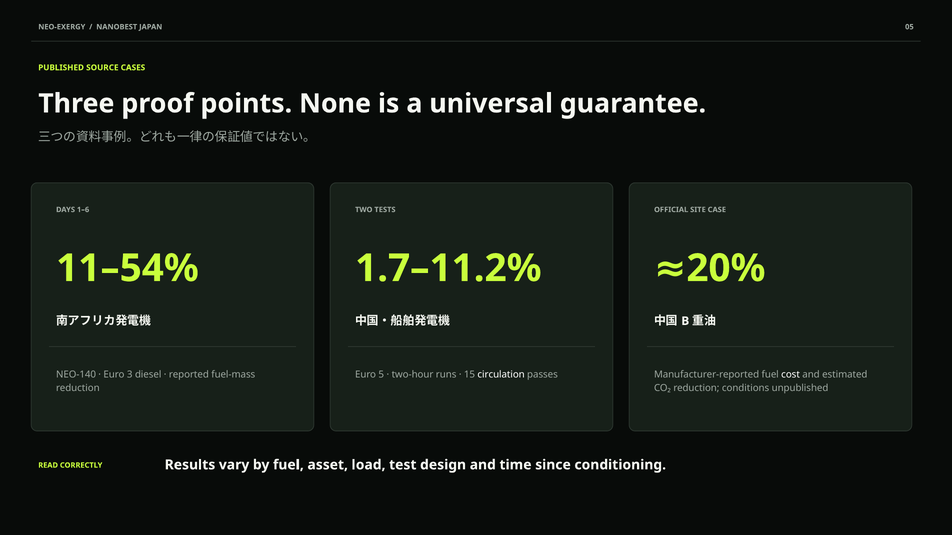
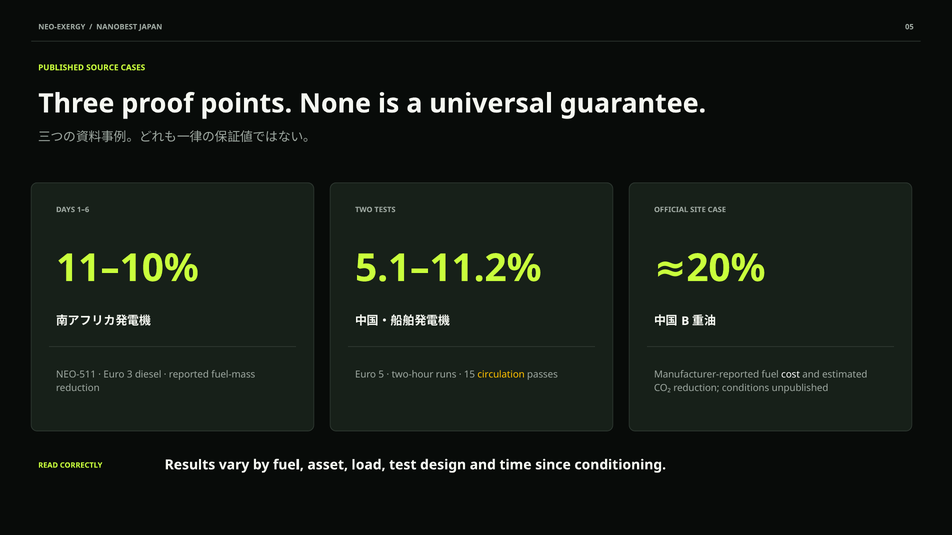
11–54%: 11–54% -> 11–10% (127, 269)
1.7–11.2%: 1.7–11.2% -> 5.1–11.2% (448, 269)
NEO-140: NEO-140 -> NEO-511 (76, 375)
circulation colour: white -> yellow (501, 375)
